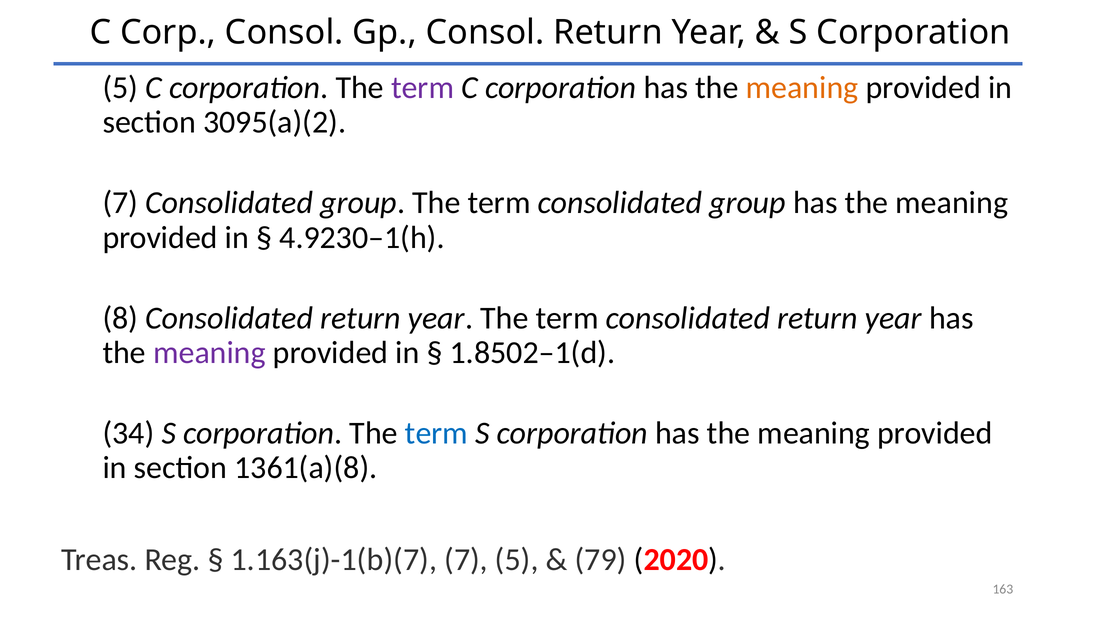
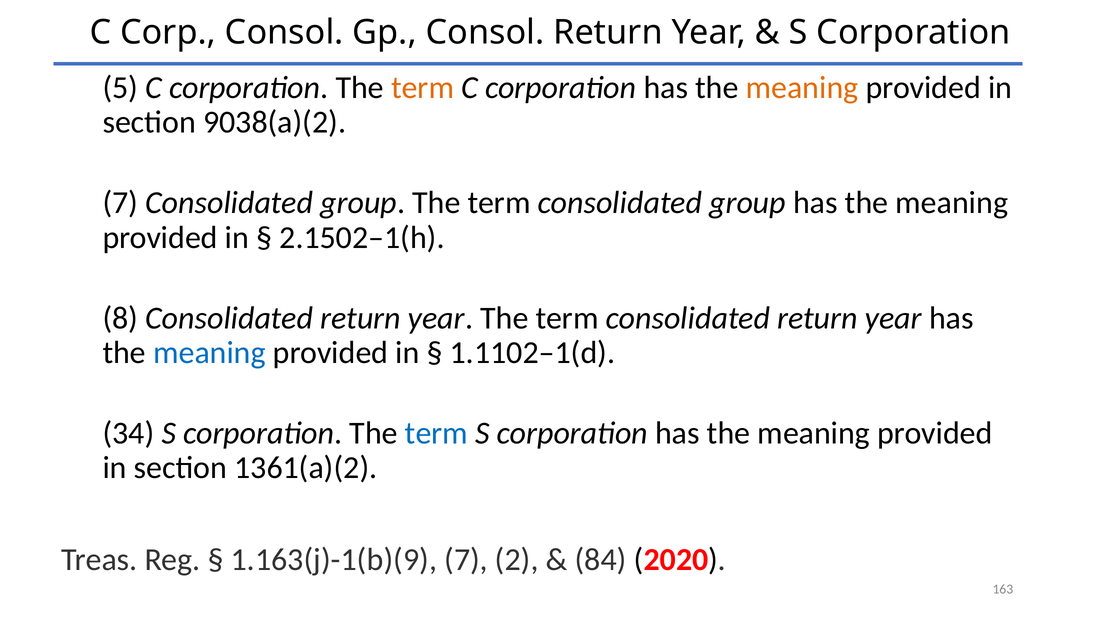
term colour: purple -> orange (423, 88)
3095(a)(2: 3095(a)(2 -> 9038(a)(2 (275, 122)
4.9230–1(h: 4.9230–1(h -> 2.1502–1(h (362, 237)
meaning colour: purple -> blue (209, 353)
1.8502–1(d: 1.8502–1(d -> 1.1102–1(d (532, 353)
1361(a)(8: 1361(a)(8 -> 1361(a)(2 (306, 468)
1.163(j)-1(b)(7: 1.163(j)-1(b)(7 -> 1.163(j)-1(b)(9 (334, 560)
7 5: 5 -> 2 (517, 560)
79: 79 -> 84 (601, 560)
